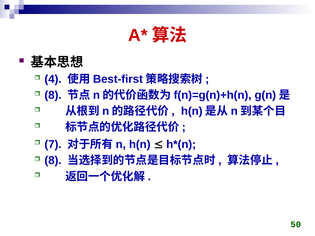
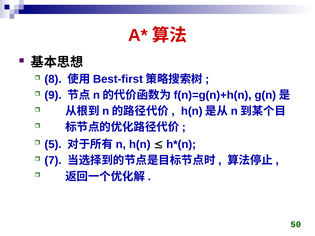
4: 4 -> 8 (53, 79)
8: 8 -> 9 (53, 95)
7: 7 -> 5 (53, 144)
8: 8 -> 7 (53, 161)
